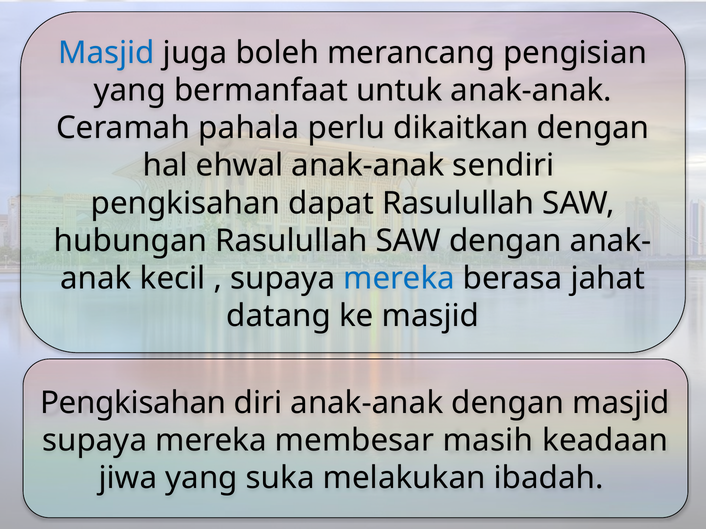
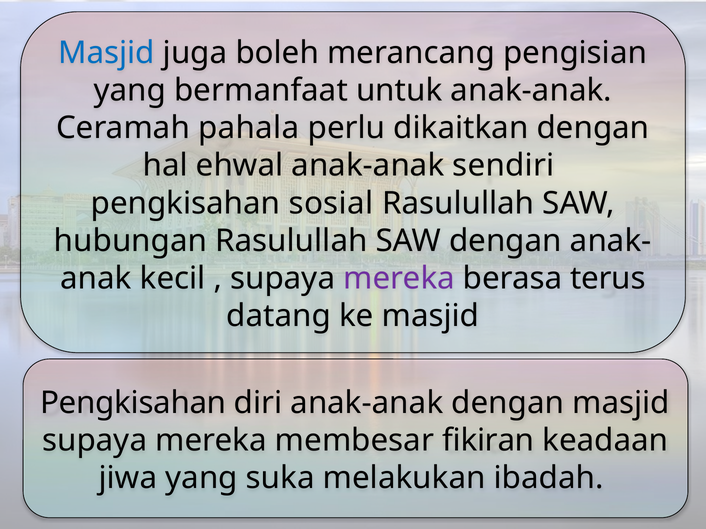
dapat: dapat -> sosial (331, 203)
mereka colour: blue -> purple (399, 279)
jahat: jahat -> terus (608, 279)
masih: masih -> fikiran (488, 441)
